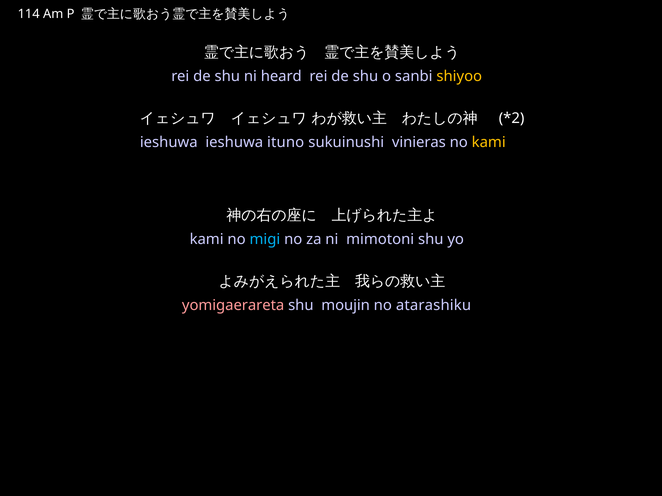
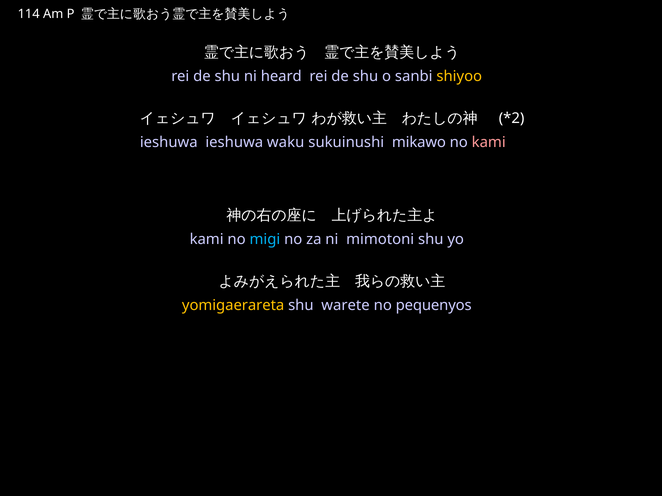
ituno: ituno -> waku (286, 143)
vinieras: vinieras -> mikawo (419, 143)
kami colour: yellow -> pink (489, 143)
yomigaerareta colour: pink -> yellow (233, 306)
moujin: moujin -> warete (346, 306)
atarashiku: atarashiku -> pequenyos (434, 306)
